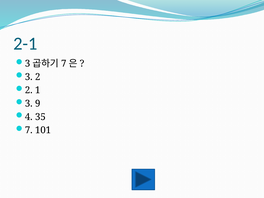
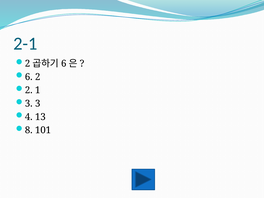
3: 3 -> 2 (28, 64)
7: 7 -> 6 (64, 64)
3: 3 -> 6 (29, 77)
3 9: 9 -> 3 (38, 104)
35: 35 -> 13 (40, 117)
7: 7 -> 8 (29, 130)
